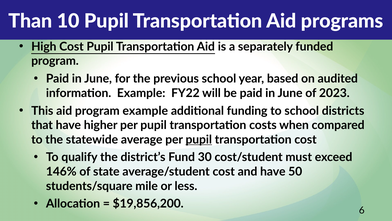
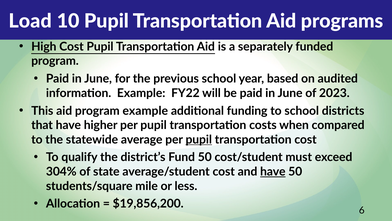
Than: Than -> Load (30, 21)
Fund 30: 30 -> 50 (205, 157)
146%: 146% -> 304% (61, 171)
have underline: none -> present (273, 171)
